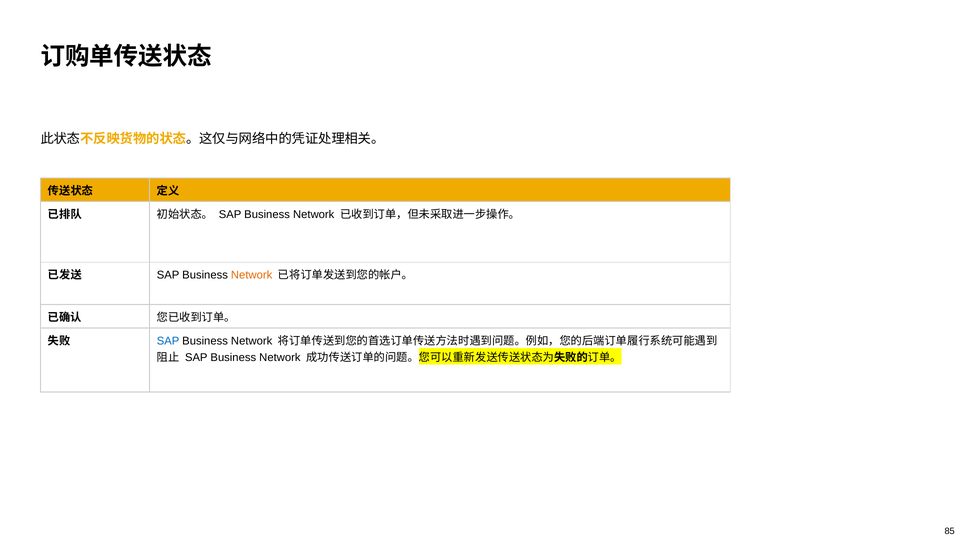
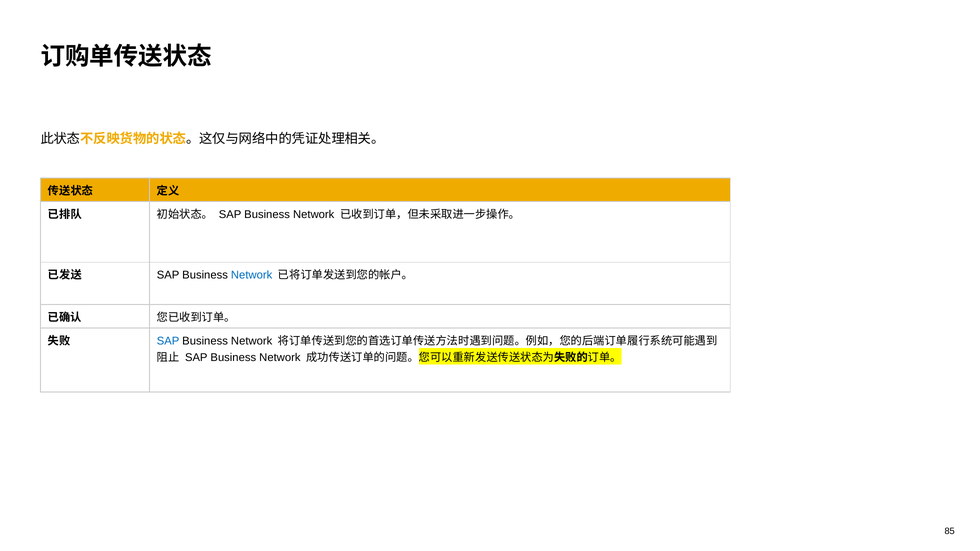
Network colour: orange -> blue (252, 275)
